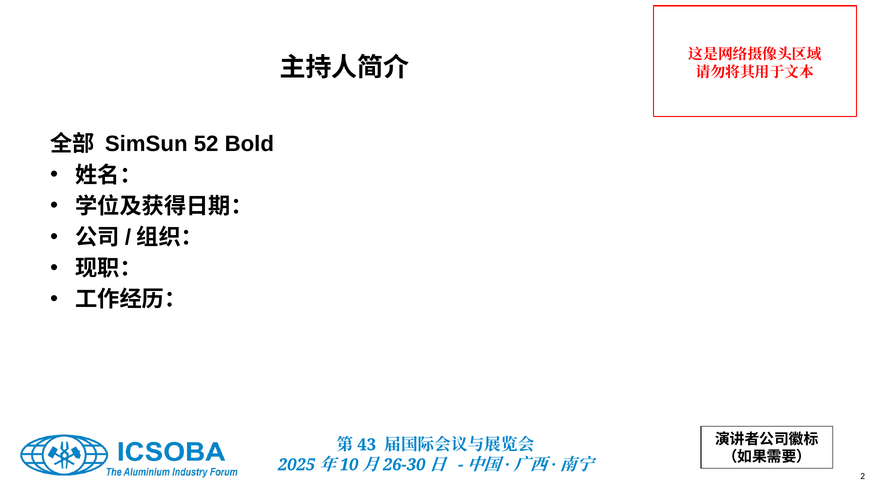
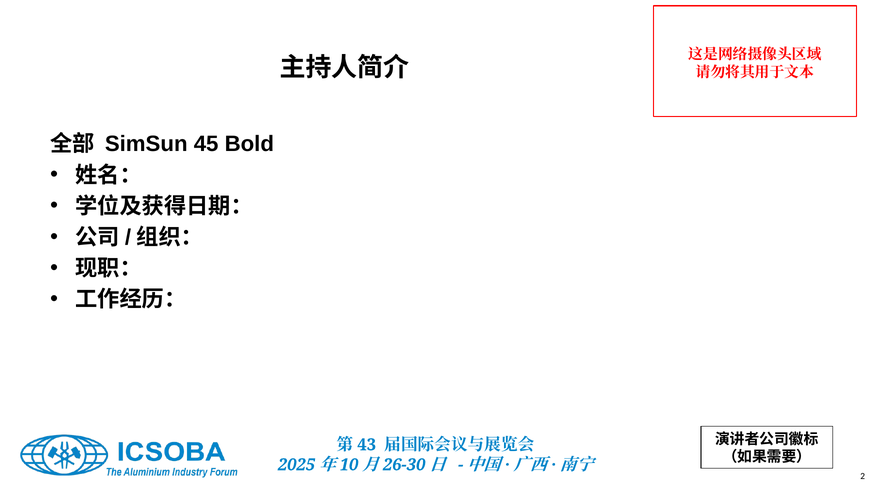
52: 52 -> 45 (206, 144)
